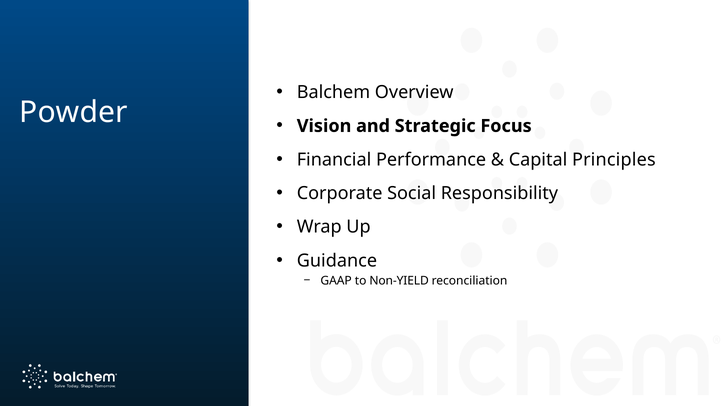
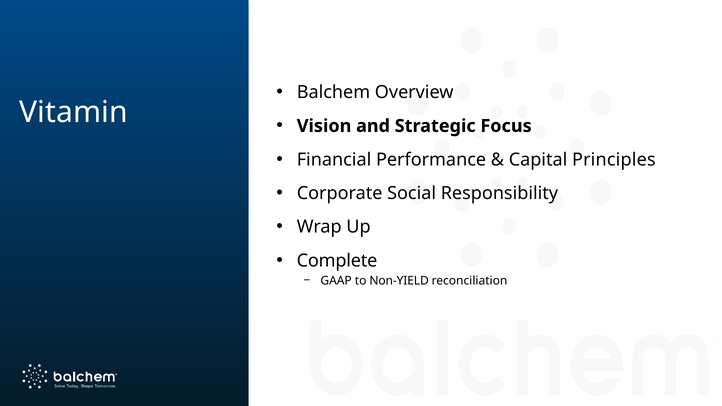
Powder: Powder -> Vitamin (73, 112)
Guidance: Guidance -> Complete (337, 261)
